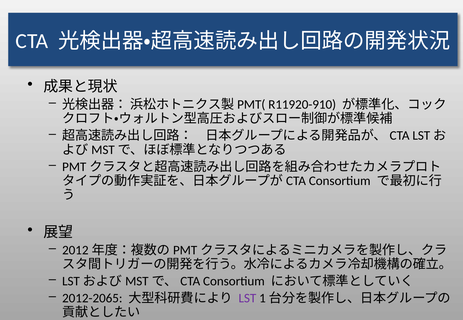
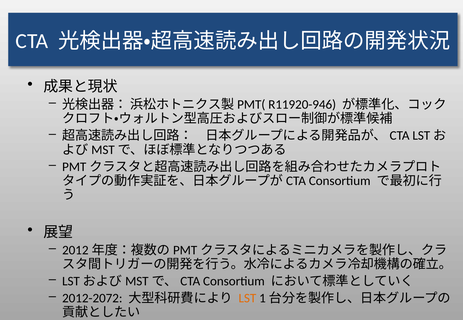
R11920-910: R11920-910 -> R11920-946 (302, 105)
2012-2065: 2012-2065 -> 2012-2072 (92, 299)
LST colour: purple -> orange (247, 299)
